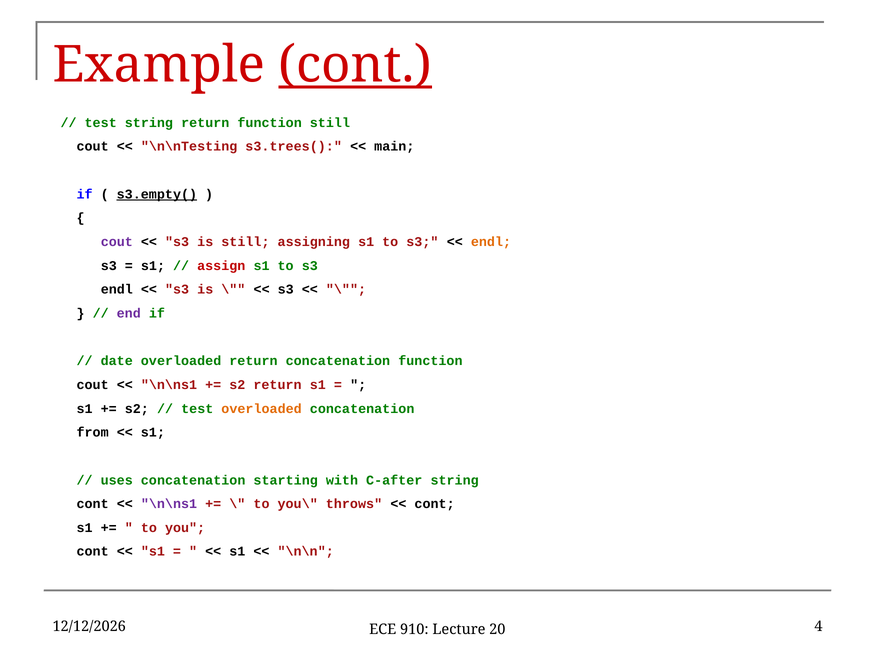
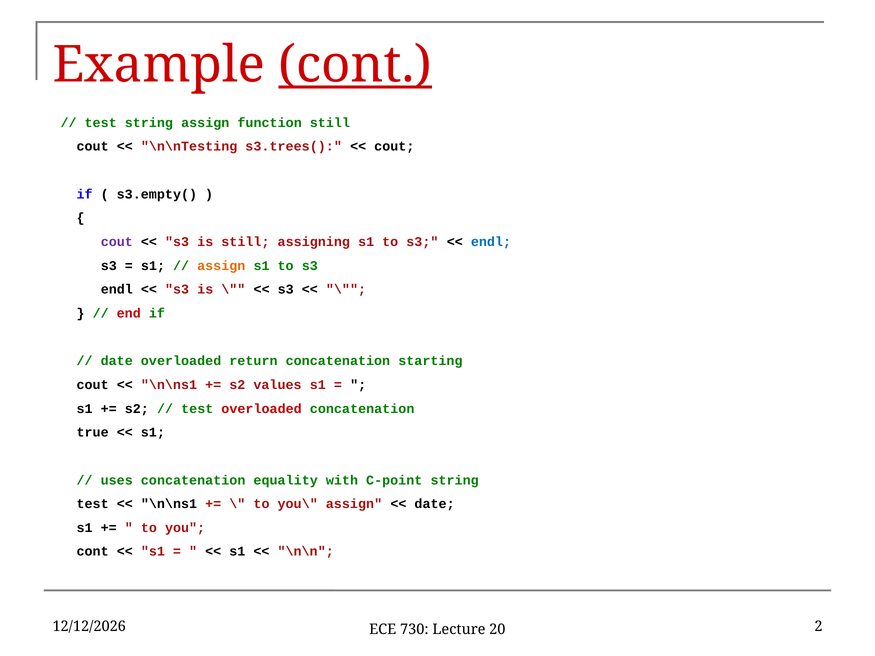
string return: return -> assign (205, 123)
main: main -> cout (394, 147)
s3.empty( underline: present -> none (157, 194)
endl colour: orange -> blue (491, 242)
assign colour: red -> orange (221, 266)
end colour: purple -> red (129, 313)
concatenation function: function -> starting (430, 361)
s2 return: return -> values (277, 385)
overloaded colour: orange -> red (262, 409)
from: from -> true (93, 433)
starting: starting -> equality (286, 480)
C-after: C-after -> C-point (394, 480)
cont: cont -> test (93, 504)
\n\ns1 colour: purple -> black (169, 504)
you\ throws: throws -> assign (354, 504)
cont: cont -> date (435, 504)
910: 910 -> 730 (414, 630)
4: 4 -> 2 (819, 627)
